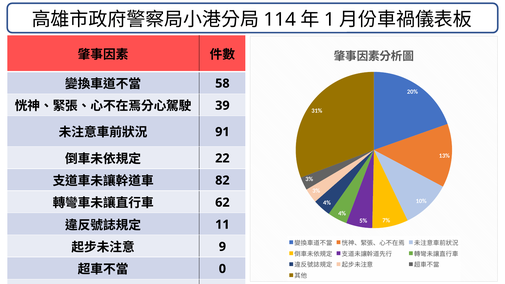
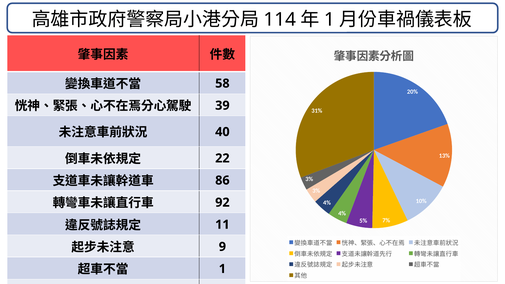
91: 91 -> 40 (222, 132)
82: 82 -> 86 (222, 180)
62: 62 -> 92 (222, 203)
0: 0 -> 1 (222, 269)
